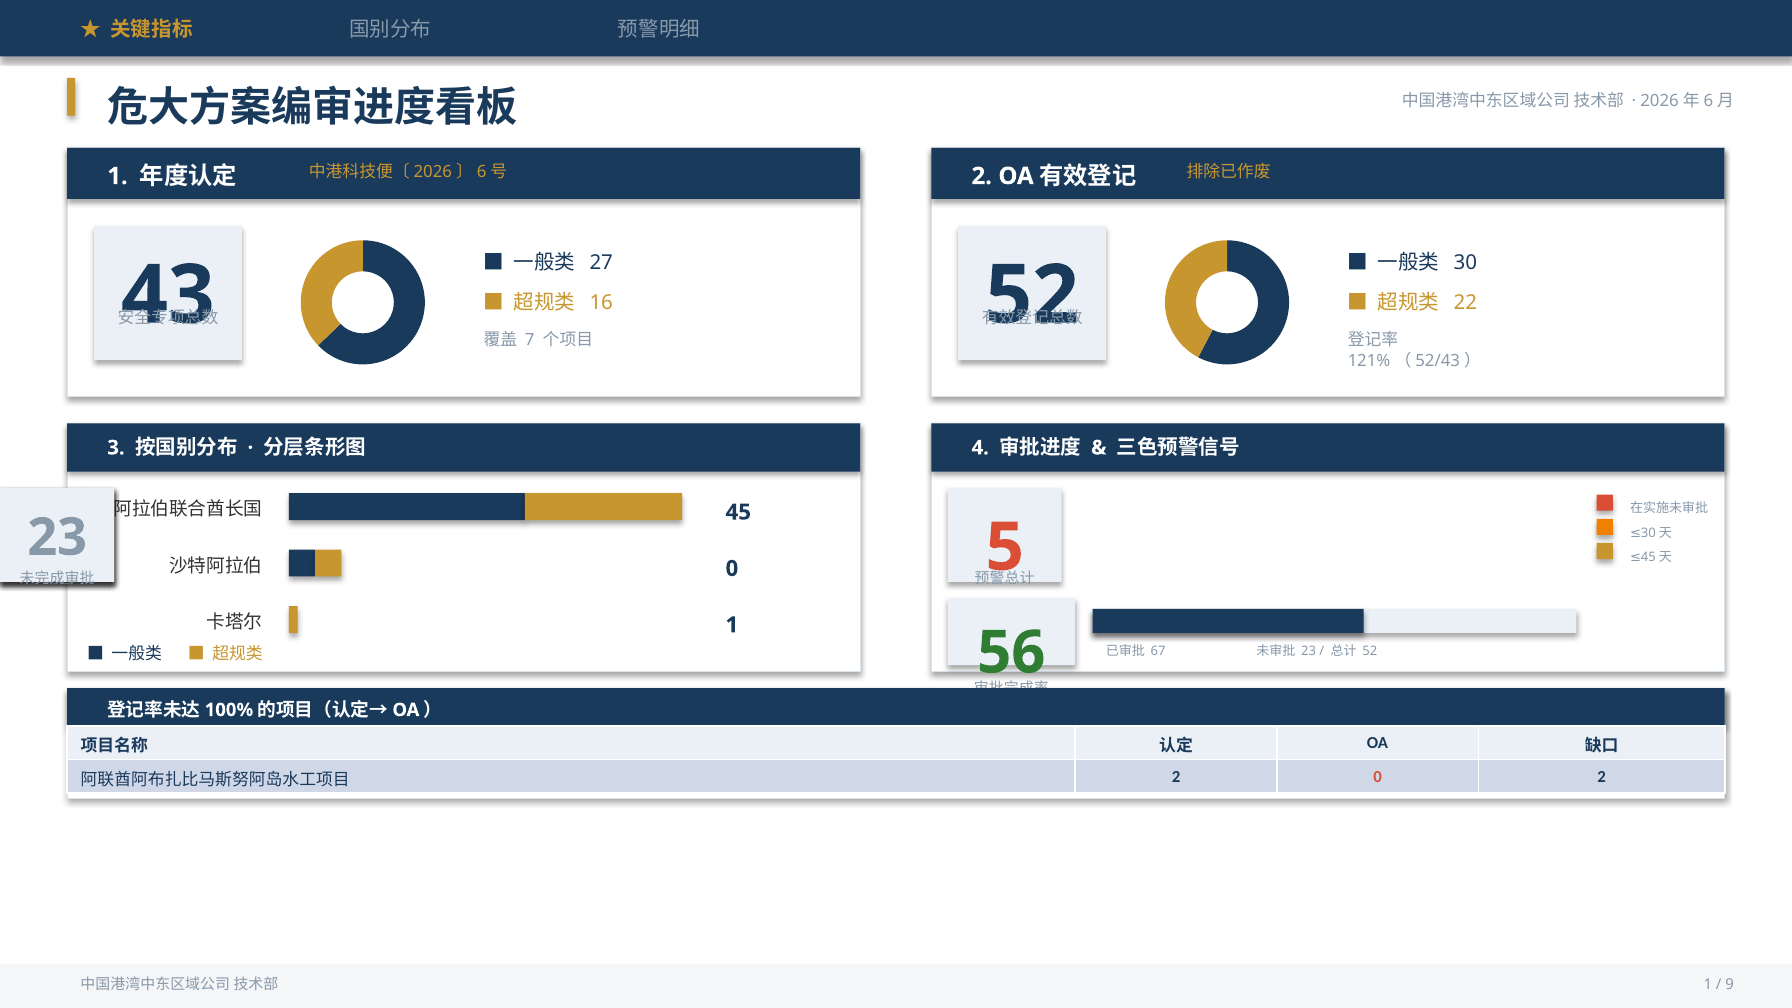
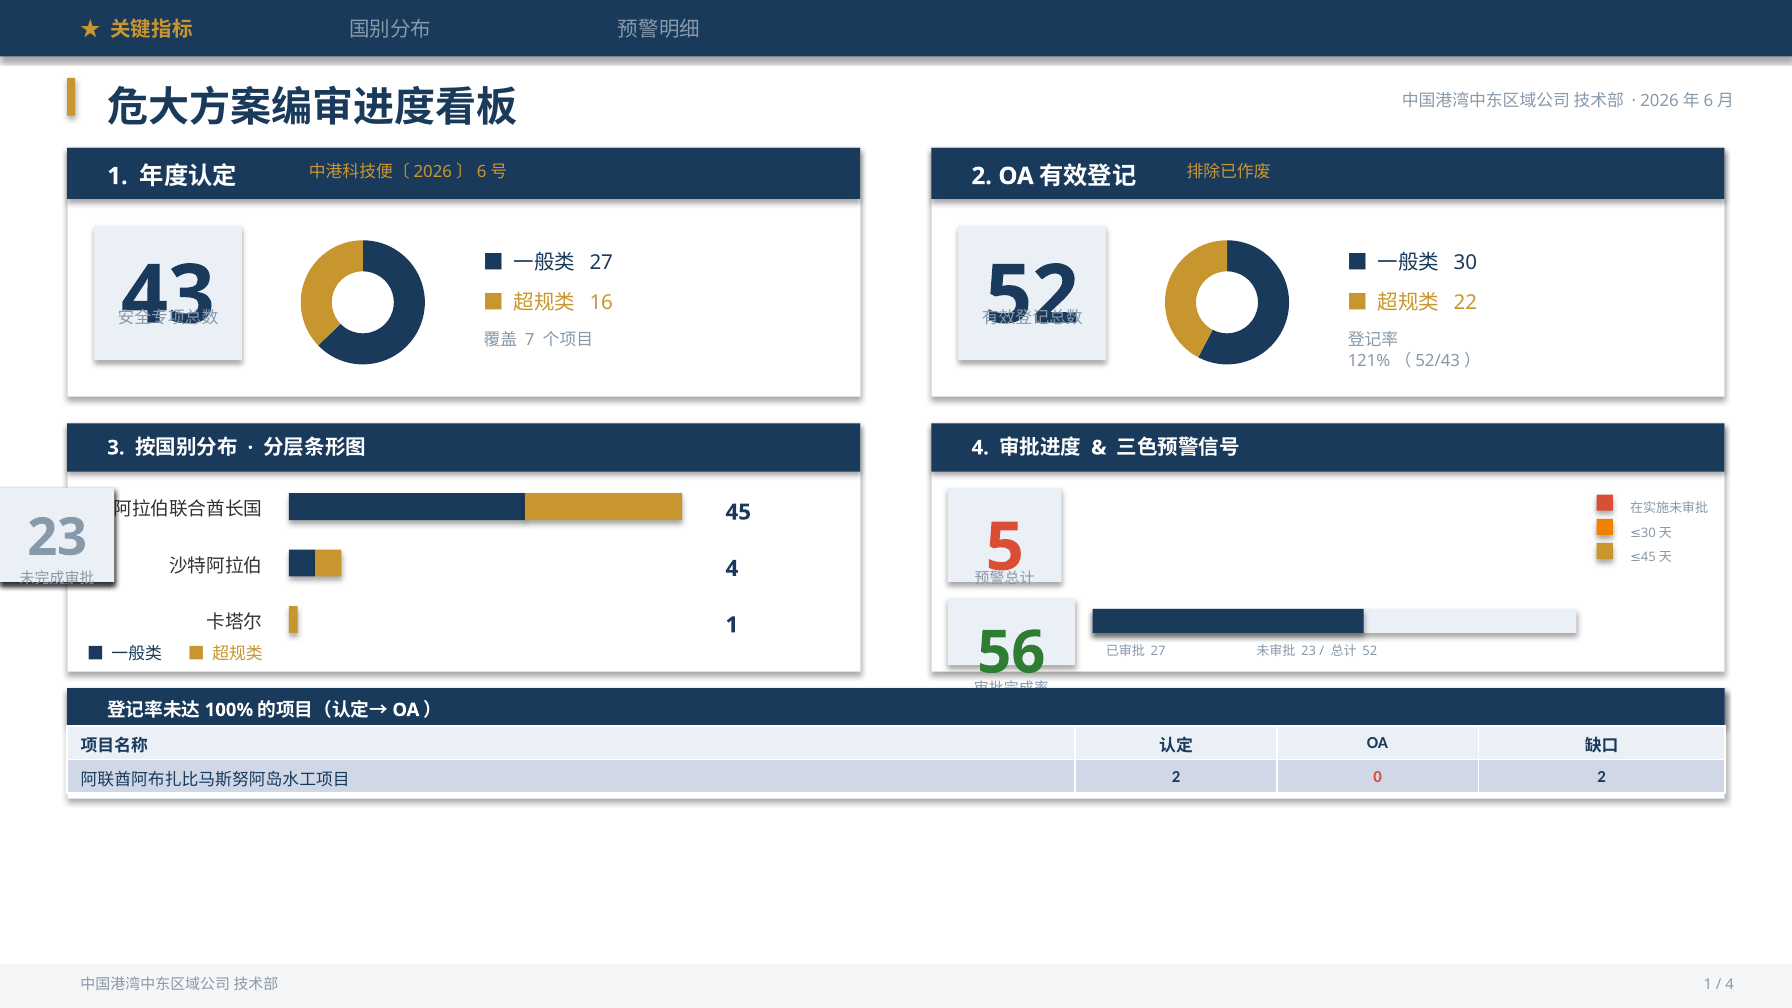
0: 0 -> 4 (732, 569)
67: 67 -> 27 (1158, 651)
9: 9 -> 4 (1730, 984)
